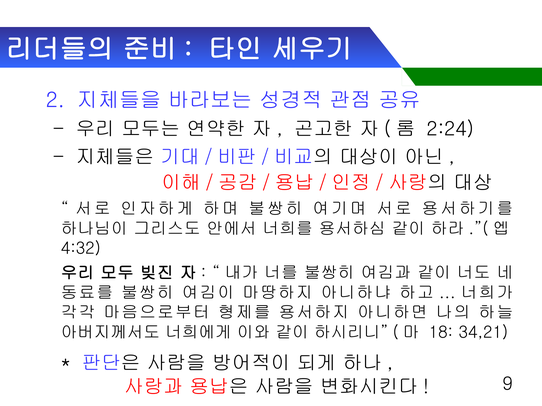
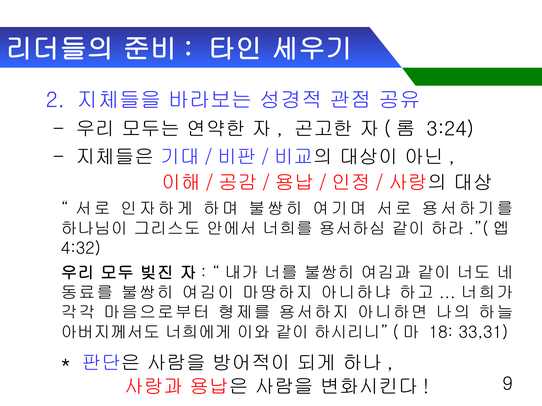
2:24: 2:24 -> 3:24 (450, 129)
34,21: 34,21 -> 33,31 (483, 333)
